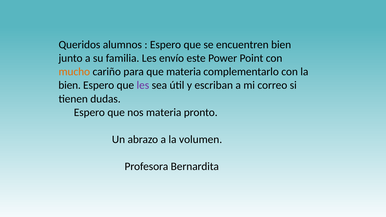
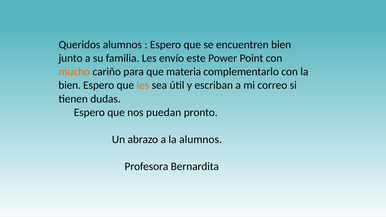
les colour: purple -> orange (143, 85)
nos materia: materia -> puedan (164, 112)
la volumen: volumen -> alumnos (201, 139)
